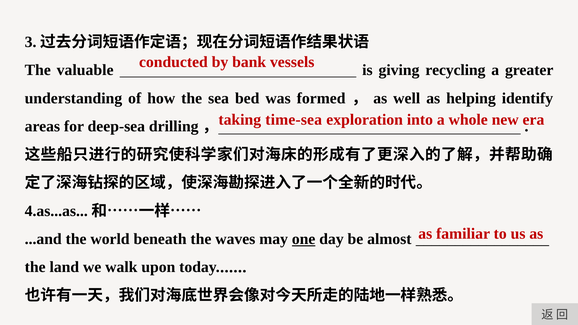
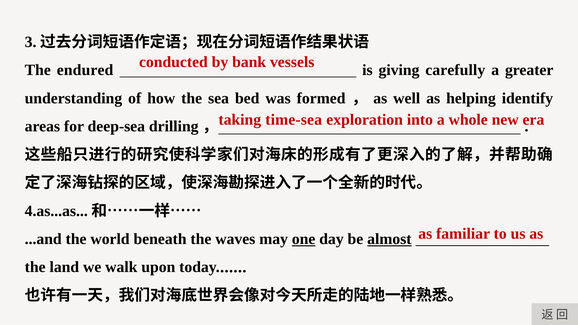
valuable: valuable -> endured (85, 70)
recycling: recycling -> carefully (455, 70)
almost underline: none -> present (389, 239)
